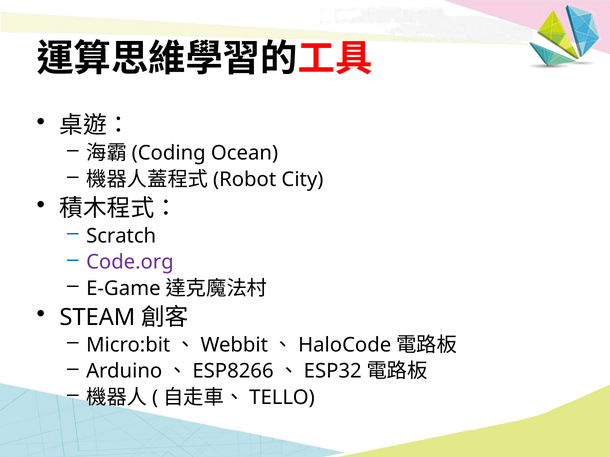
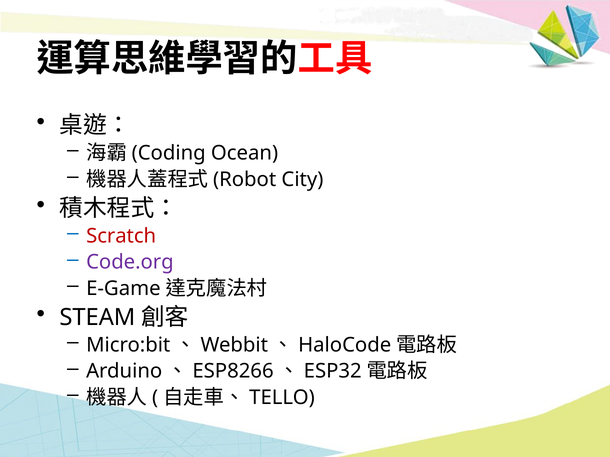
Scratch colour: black -> red (121, 236)
